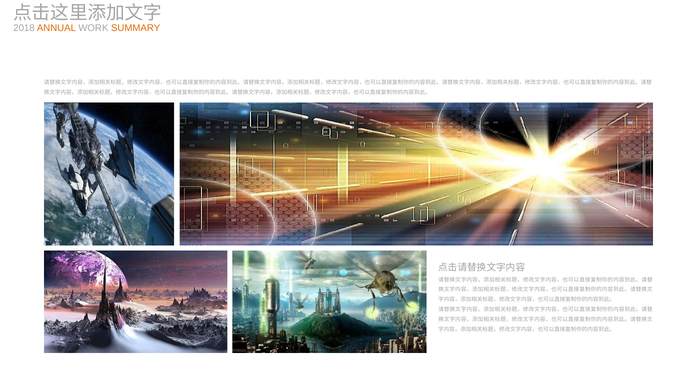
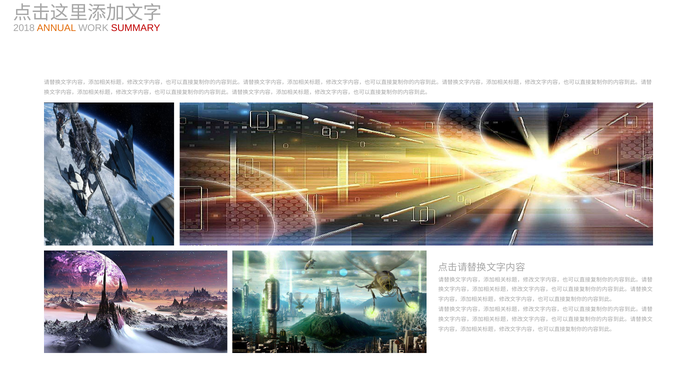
SUMMARY colour: orange -> red (136, 28)
